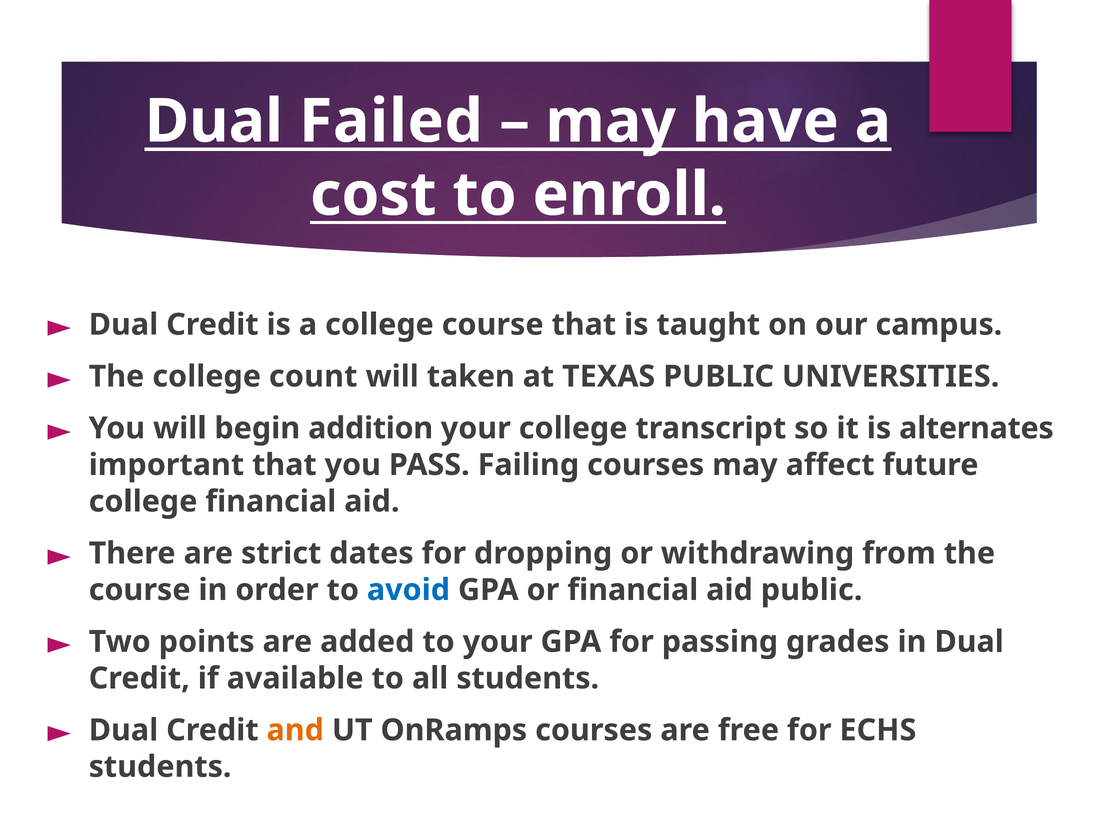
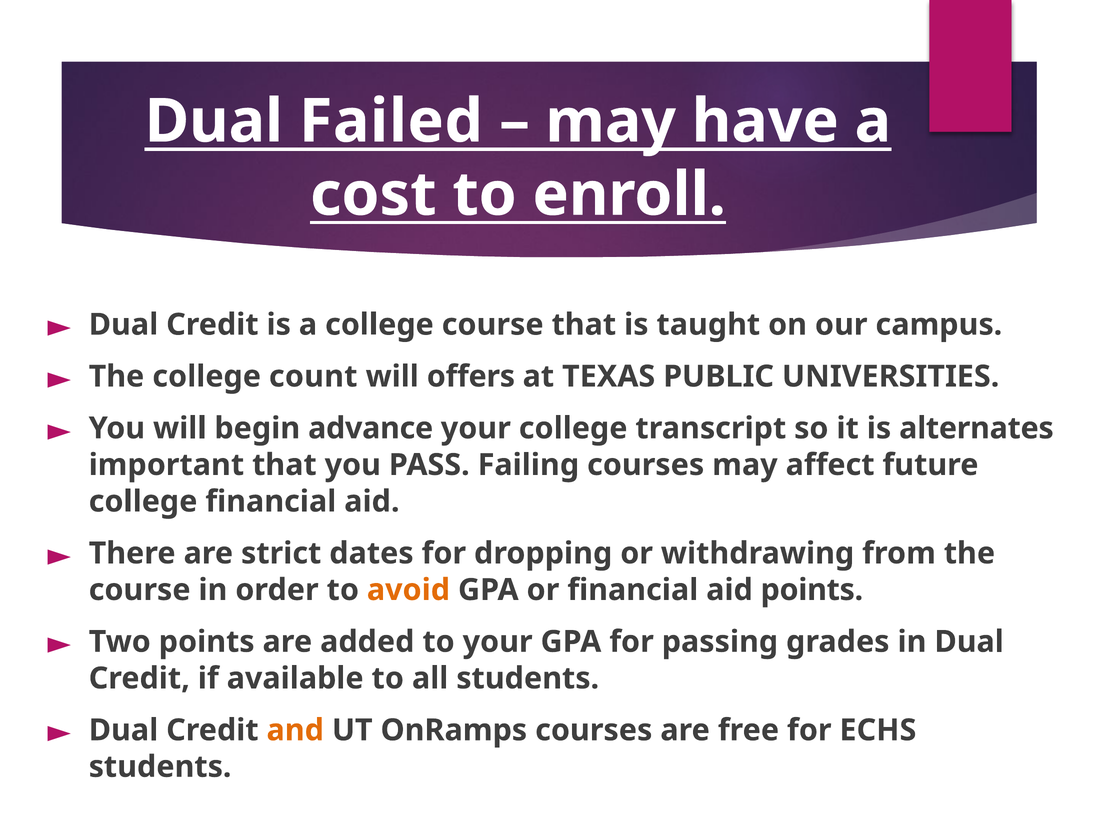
taken: taken -> offers (471, 376)
addition: addition -> advance (371, 428)
avoid colour: blue -> orange (408, 590)
aid public: public -> points (812, 590)
